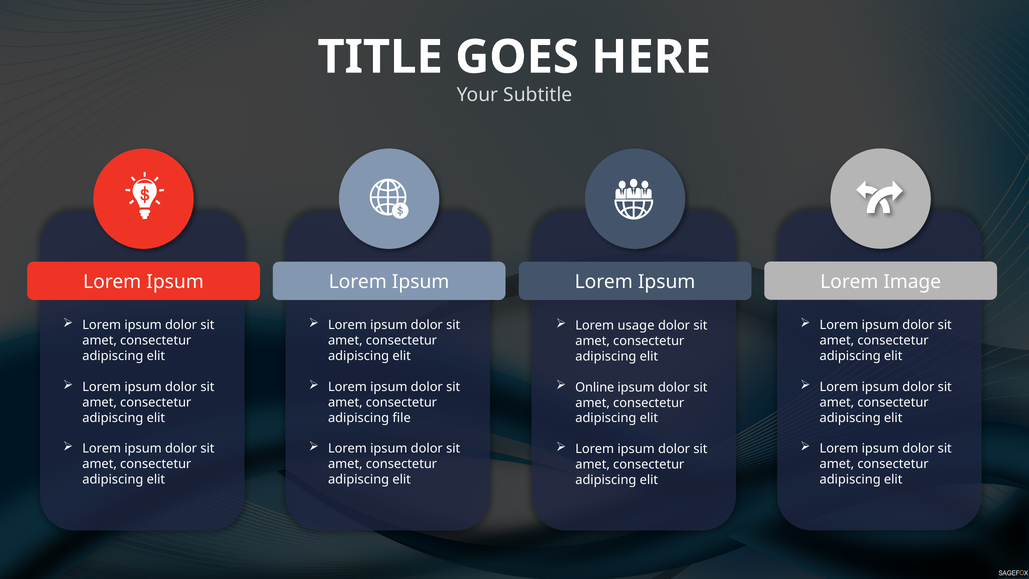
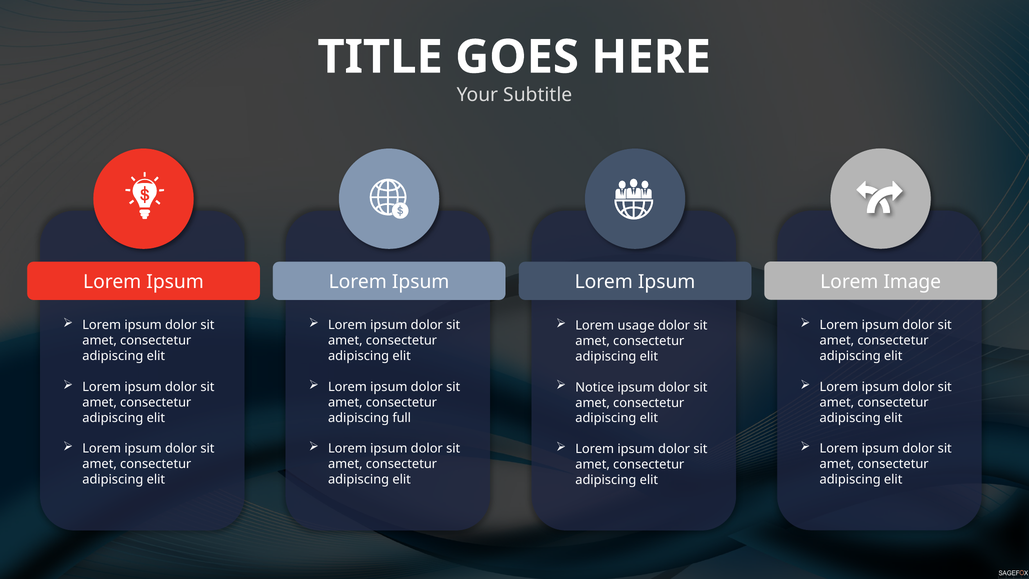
Online: Online -> Notice (595, 387)
file: file -> full (402, 418)
